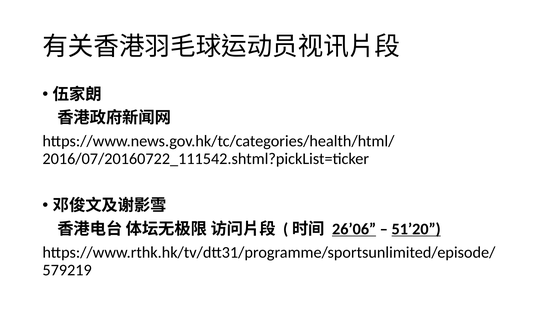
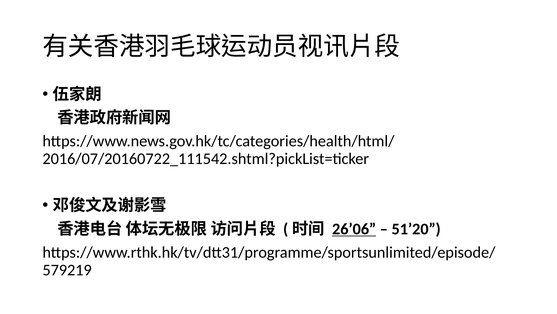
51’20 underline: present -> none (416, 228)
